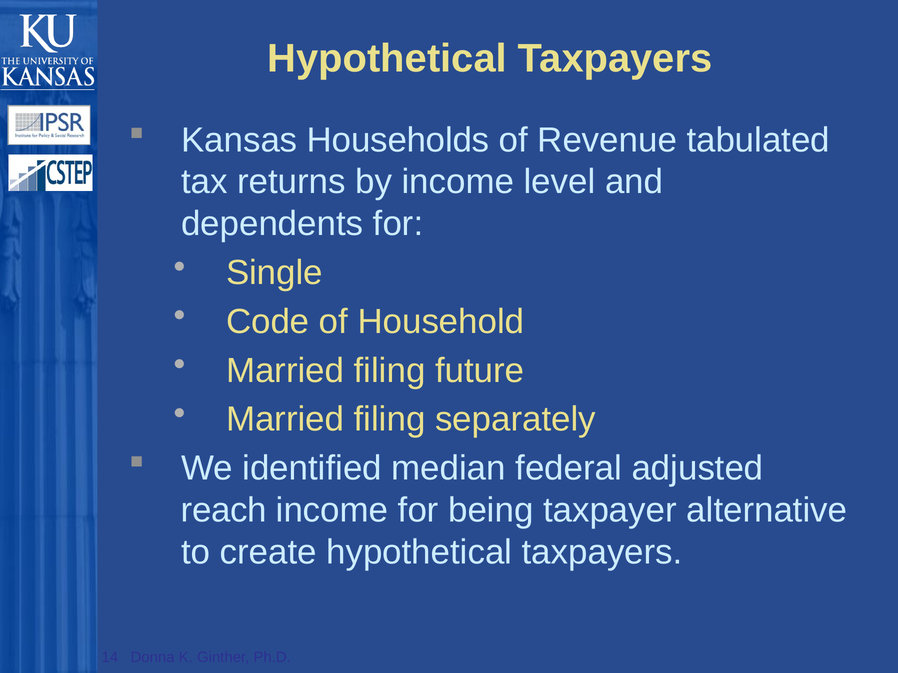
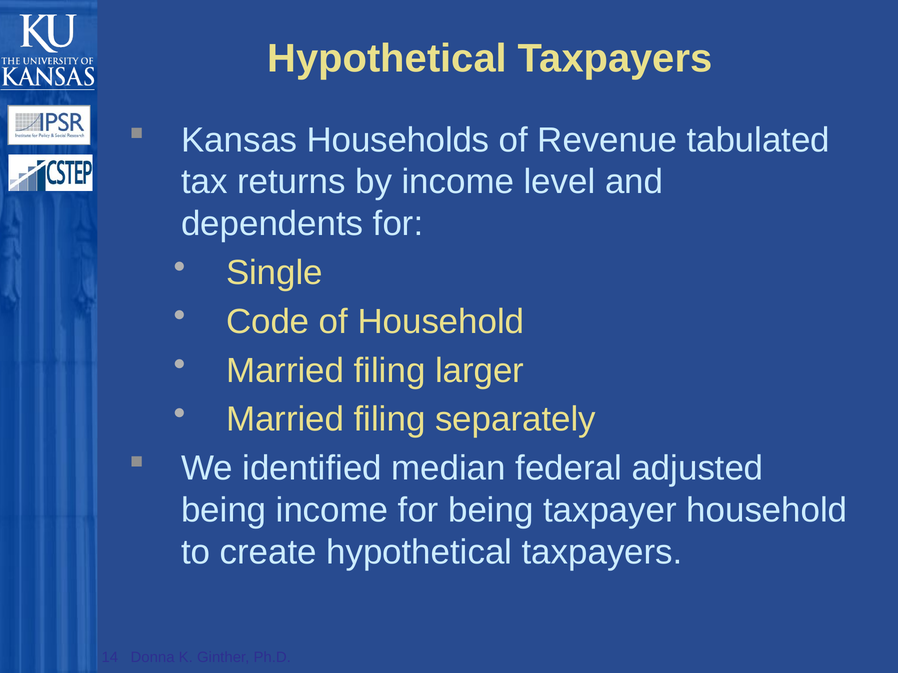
future: future -> larger (480, 371)
reach: reach -> being (224, 511)
taxpayer alternative: alternative -> household (767, 511)
